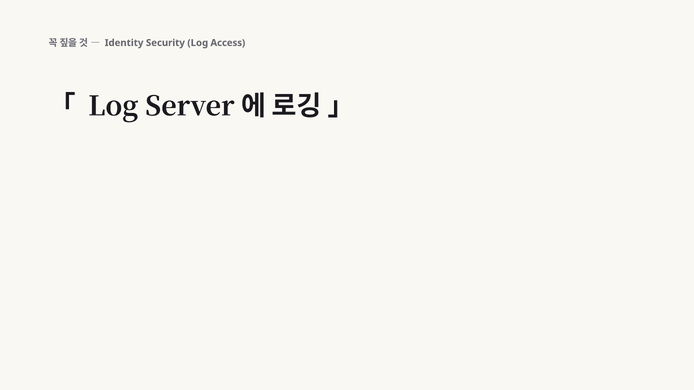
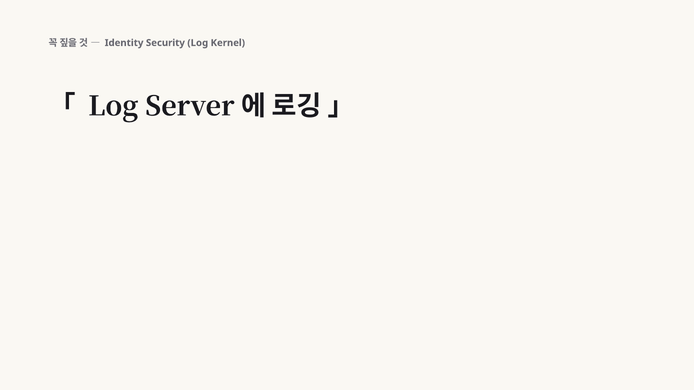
Access: Access -> Kernel (228, 43)
